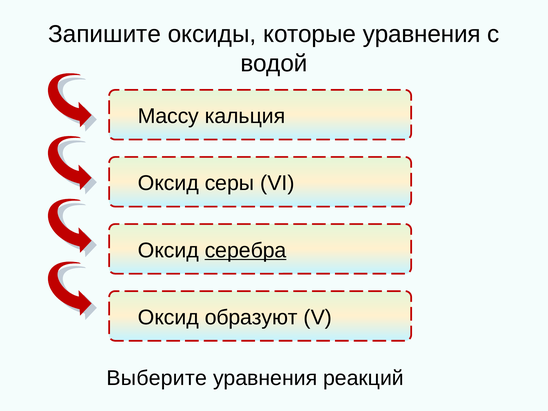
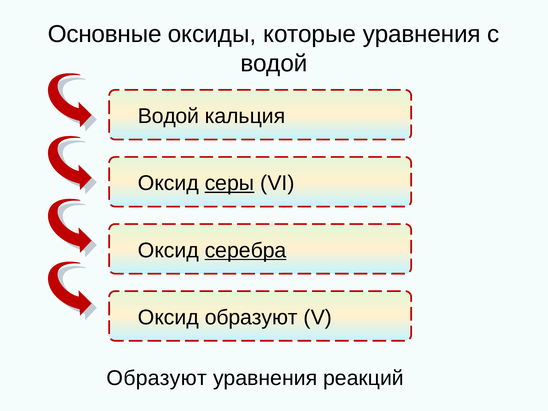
Запишите: Запишите -> Основные (105, 34)
Массу: Массу -> Водой (168, 116)
серы underline: none -> present (229, 183)
Выберите: Выберите -> Образуют (157, 378)
